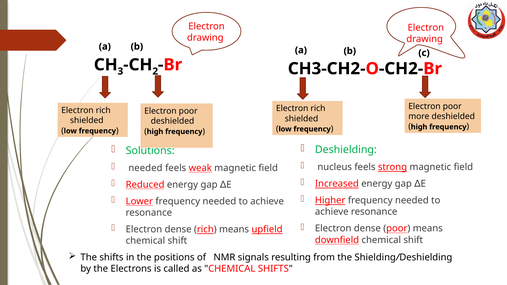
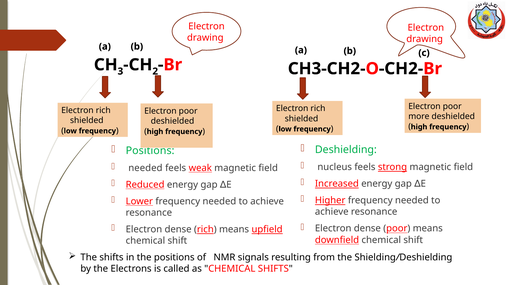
Solutions: Solutions -> Positions (150, 151)
